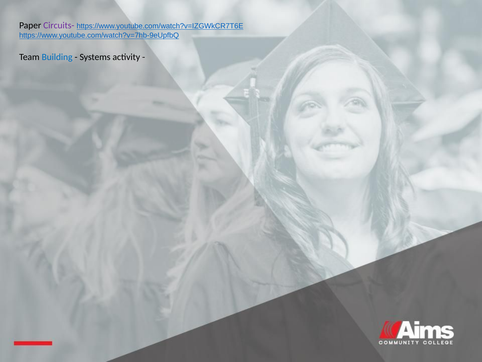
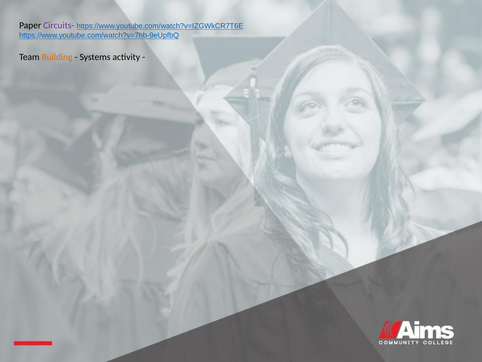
Building colour: blue -> orange (57, 57)
